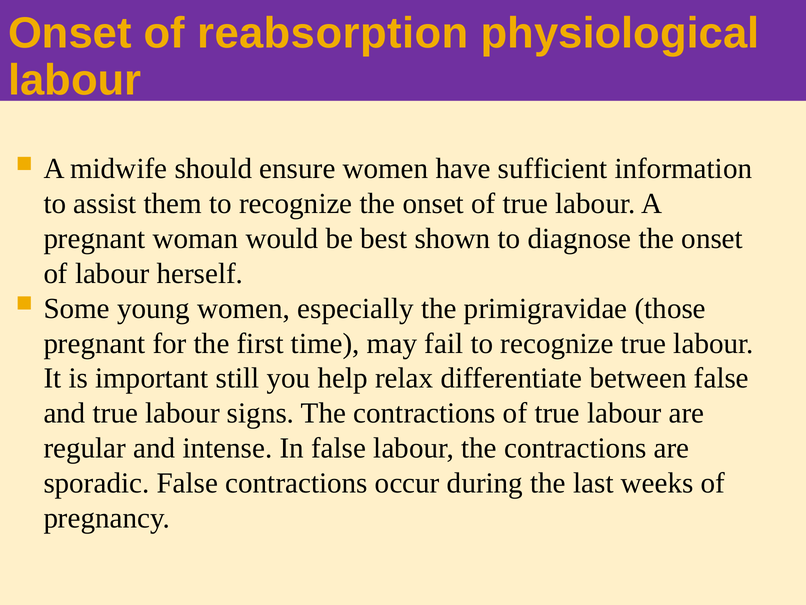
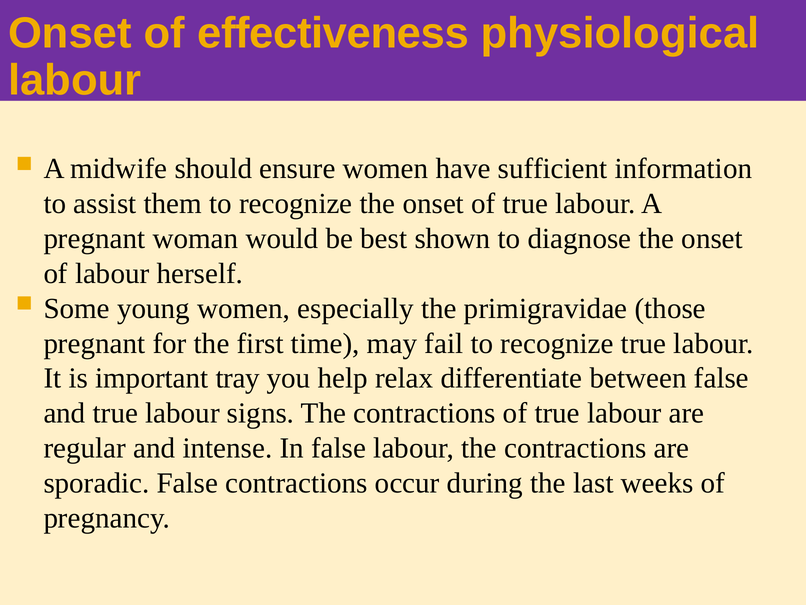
reabsorption: reabsorption -> effectiveness (333, 33)
still: still -> tray (238, 378)
